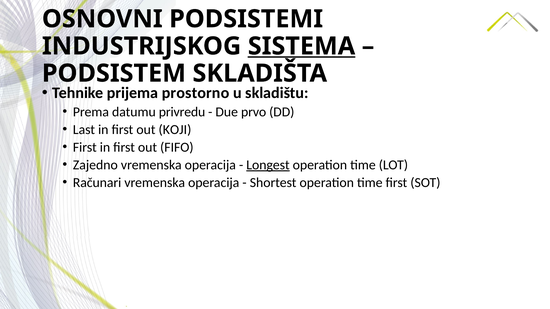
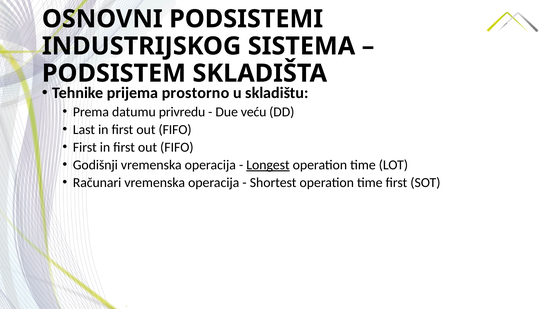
SISTEMA underline: present -> none (301, 46)
prvo: prvo -> veću (254, 112)
KOJI: KOJI -> FIFO (175, 130)
Zajedno: Zajedno -> Godišnji (95, 165)
